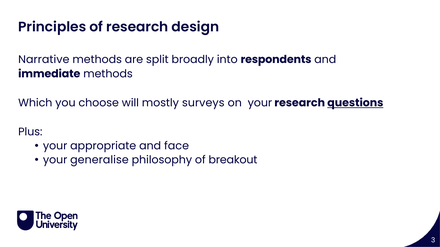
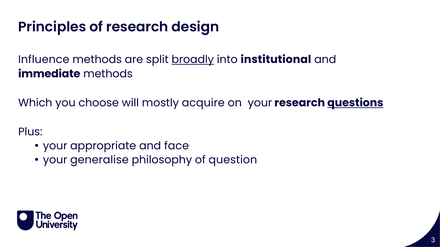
Narrative: Narrative -> Influence (44, 60)
broadly underline: none -> present (193, 60)
respondents: respondents -> institutional (276, 60)
surveys: surveys -> acquire (203, 103)
breakout: breakout -> question (233, 160)
